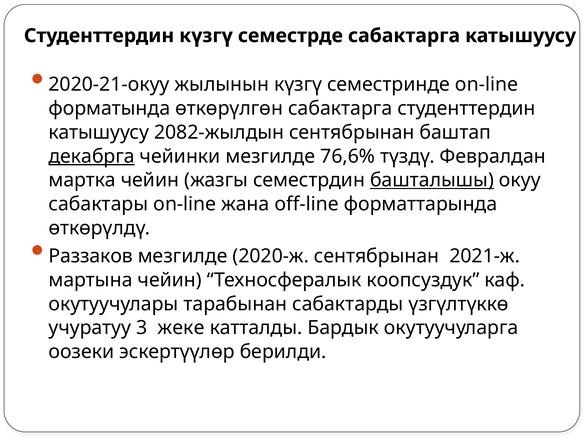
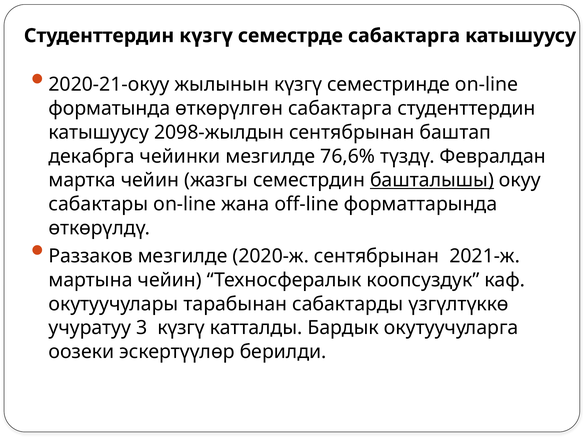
2082-жылдын: 2082-жылдын -> 2098-жылдын (219, 132)
декабрга underline: present -> none (92, 156)
3 жеке: жеке -> күзгү (181, 328)
